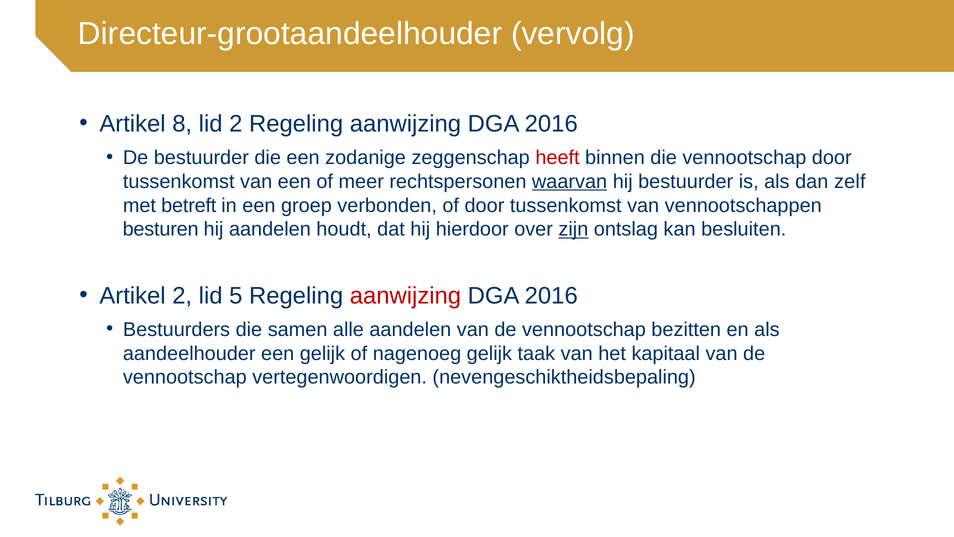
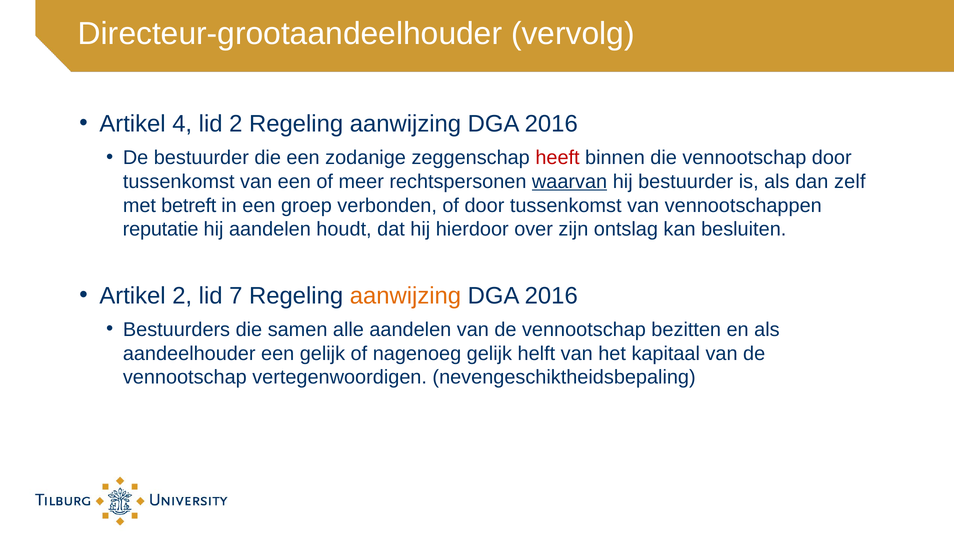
8: 8 -> 4 (182, 124)
besturen: besturen -> reputatie (161, 229)
zijn underline: present -> none (573, 229)
5: 5 -> 7 (236, 295)
aanwijzing colour: red -> orange (405, 295)
taak: taak -> helft (536, 353)
